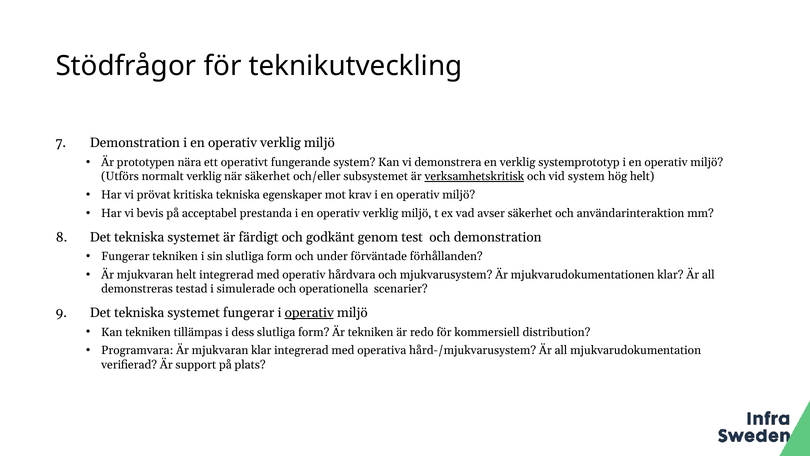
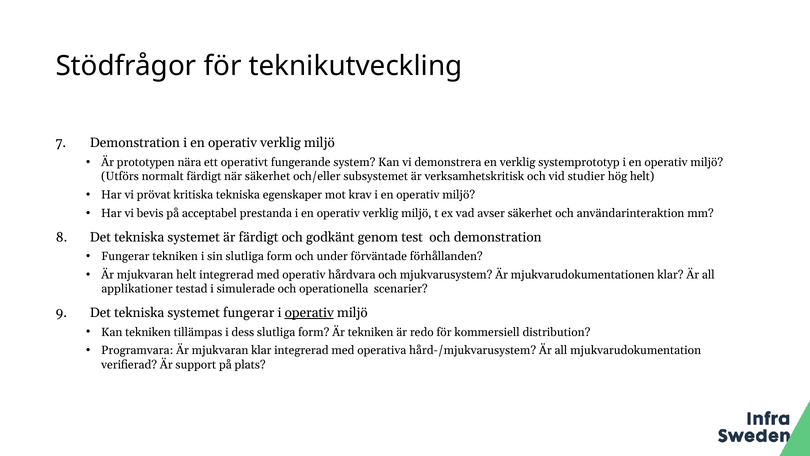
normalt verklig: verklig -> färdigt (204, 176)
verksamhetskritisk underline: present -> none (474, 176)
vid system: system -> studier (586, 176)
demonstreras: demonstreras -> applikationer (137, 289)
